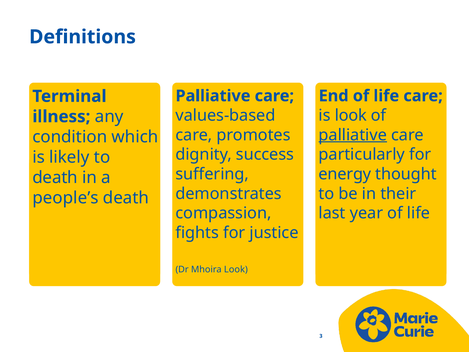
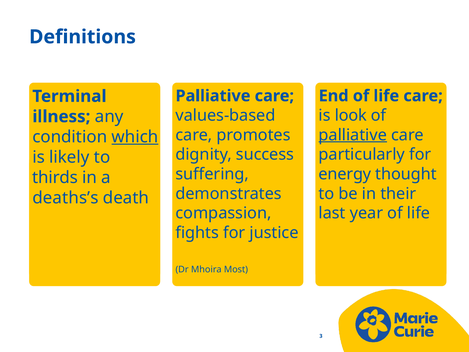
which underline: none -> present (135, 137)
death: death -> thirds (55, 177)
people’s: people’s -> deaths’s (65, 198)
Mhoira Look: Look -> Most (236, 269)
